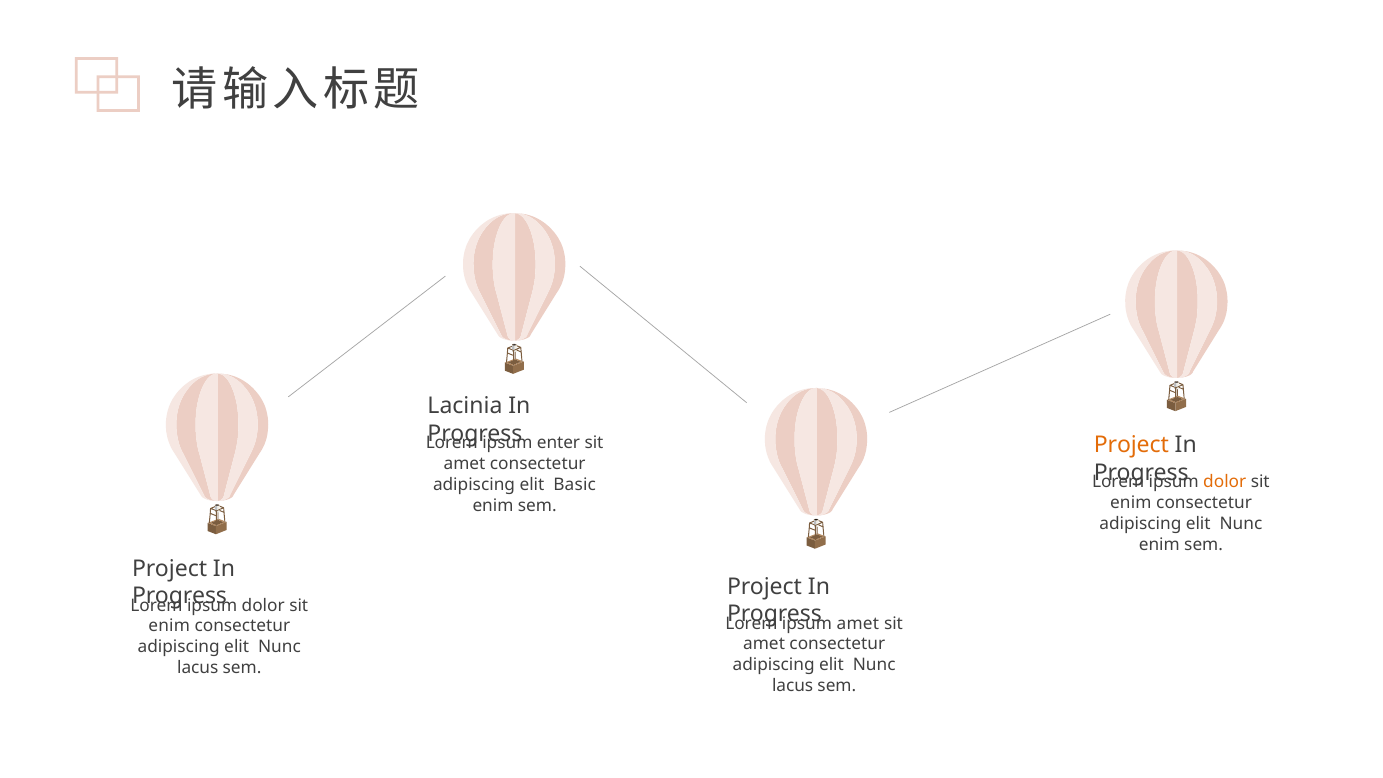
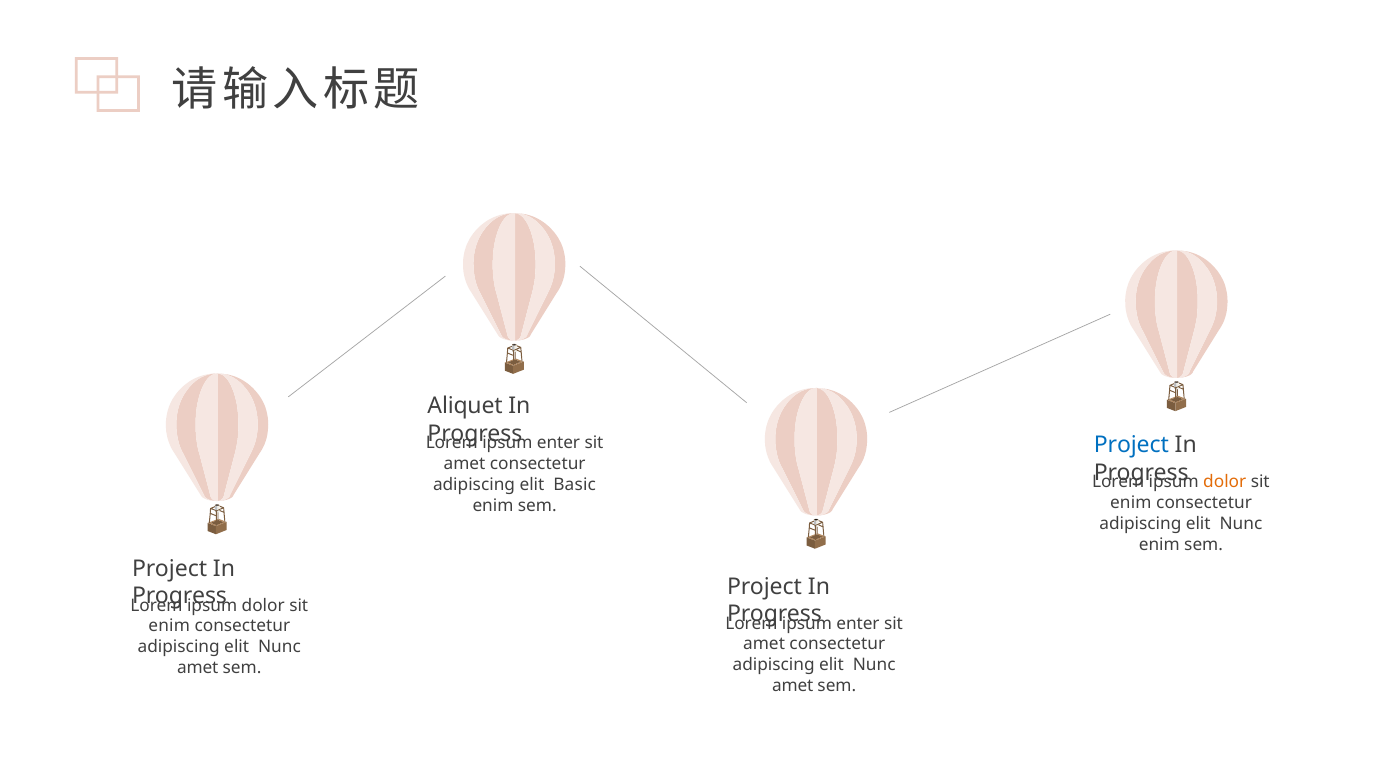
Lacinia: Lacinia -> Aliquet (465, 406)
Project colour: orange -> blue (1131, 445)
amet: amet -> enter (858, 623)
lacus: lacus -> amet (198, 668)
lacus: lacus -> amet (793, 686)
